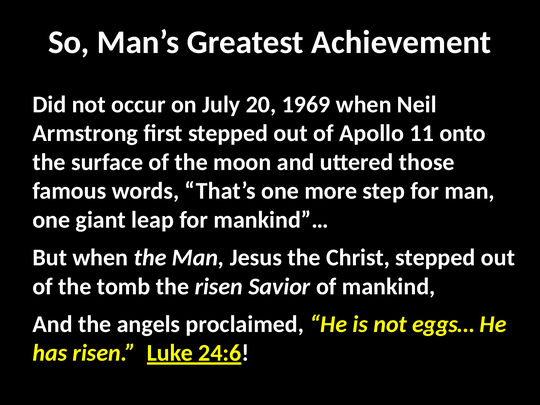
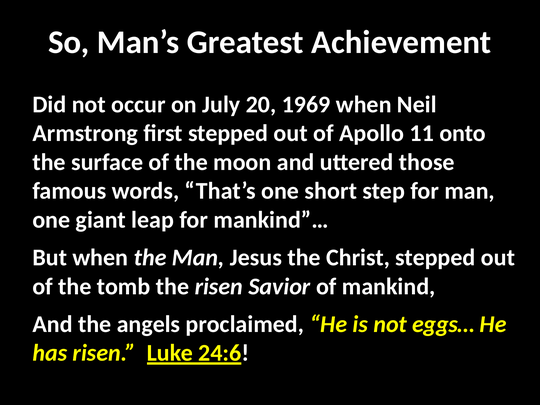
more: more -> short (331, 191)
